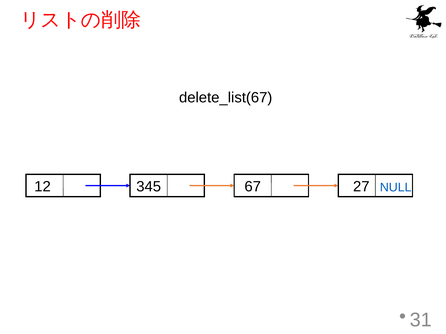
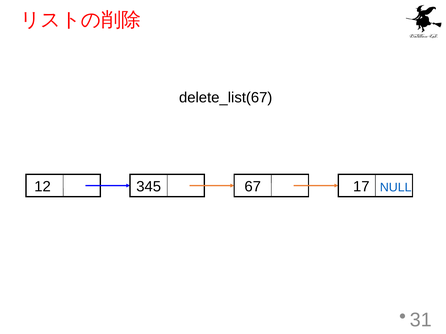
27: 27 -> 17 (361, 187)
